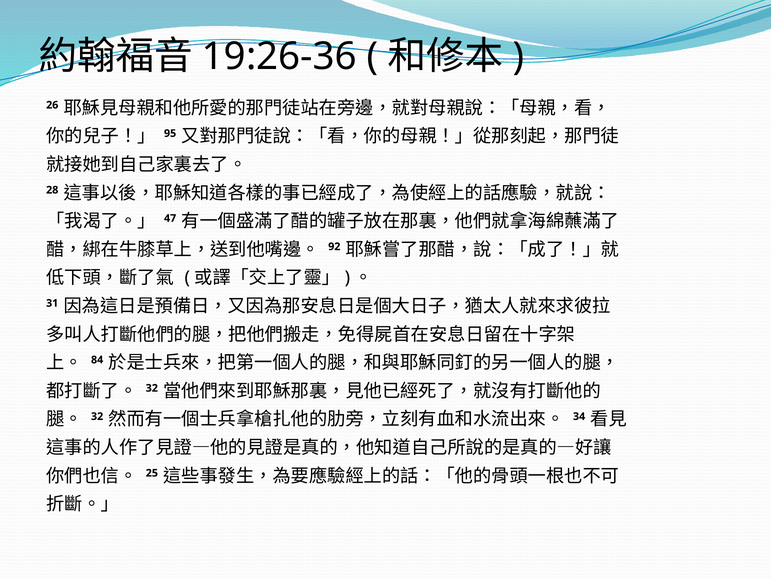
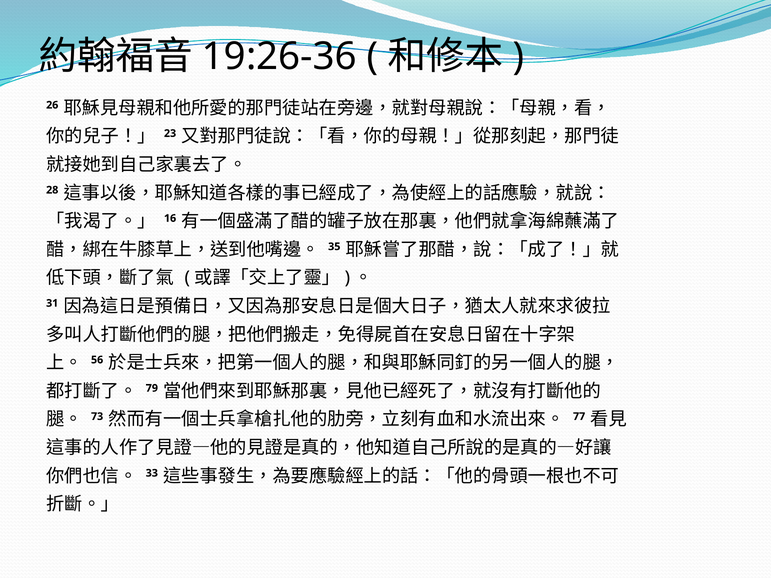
95: 95 -> 23 (170, 133)
47: 47 -> 16 (170, 218)
92: 92 -> 35 (334, 247)
84: 84 -> 56 (97, 360)
32: 32 -> 79 (152, 388)
32: 32 -> 73 (97, 417)
34: 34 -> 77 (579, 417)
25: 25 -> 33 (152, 473)
